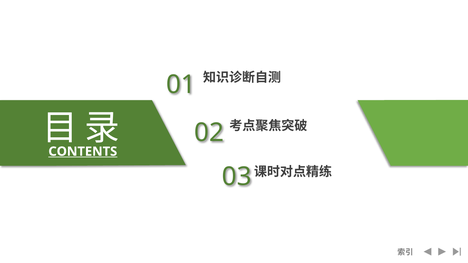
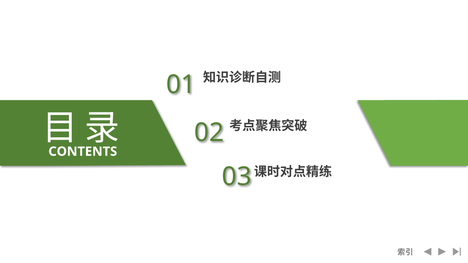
CONTENTS underline: present -> none (83, 152)
